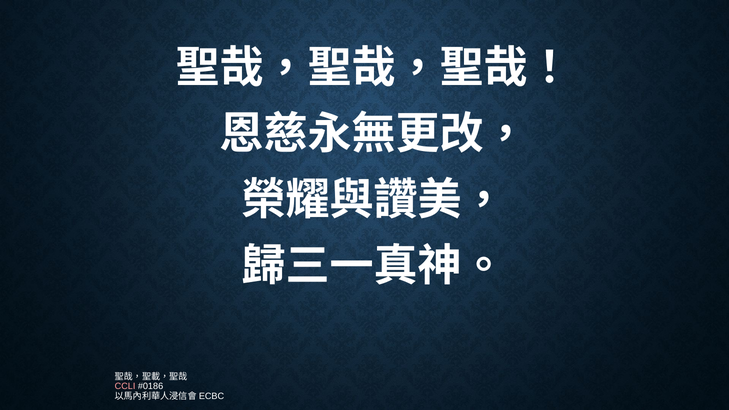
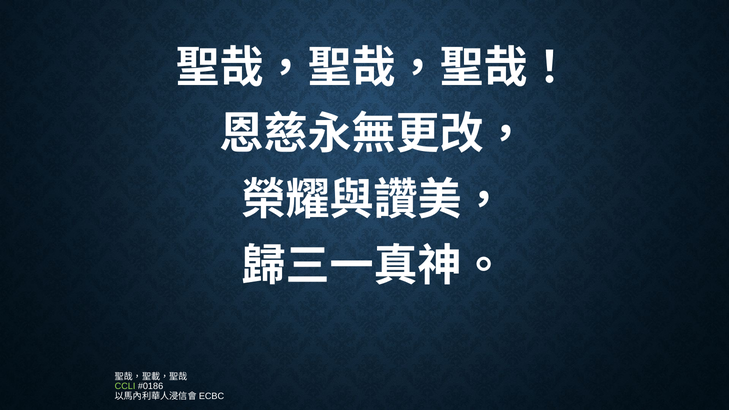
CCLI colour: pink -> light green (125, 386)
